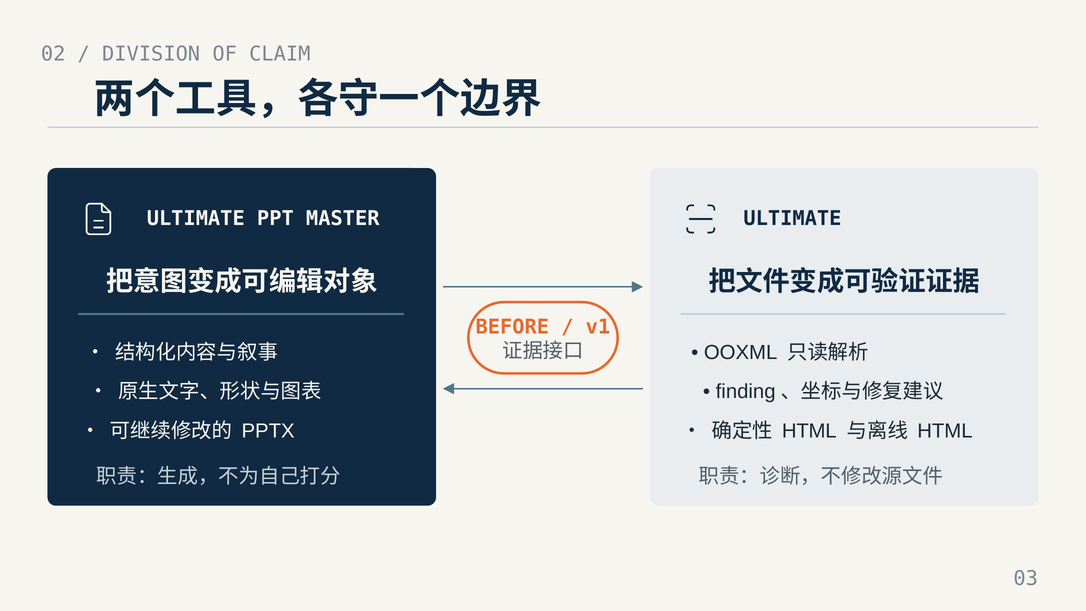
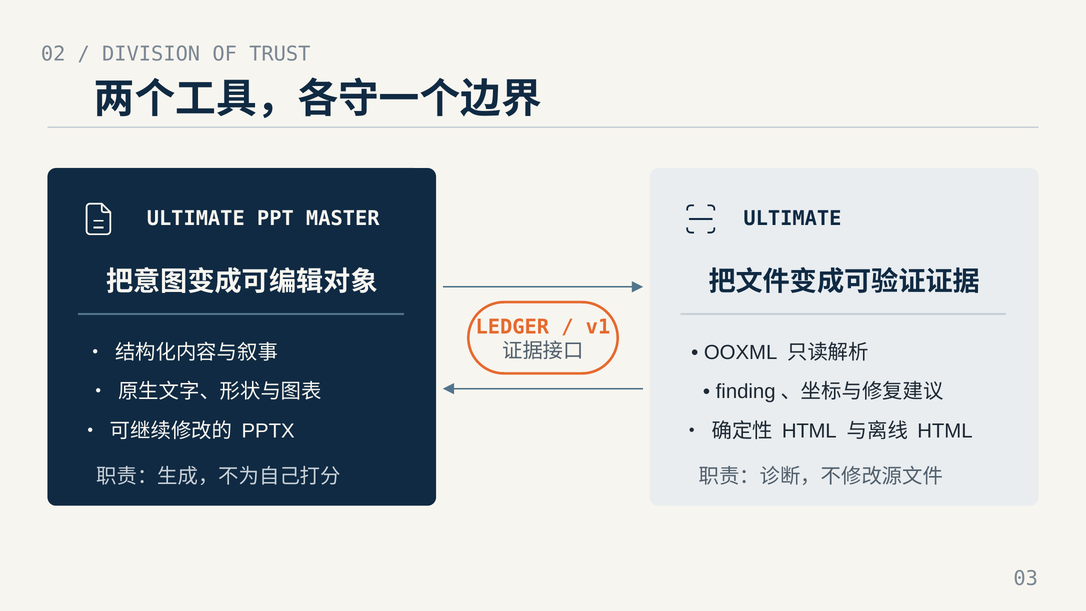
CLAIM: CLAIM -> TRUST (280, 54)
BEFORE: BEFORE -> LEDGER (512, 327)
